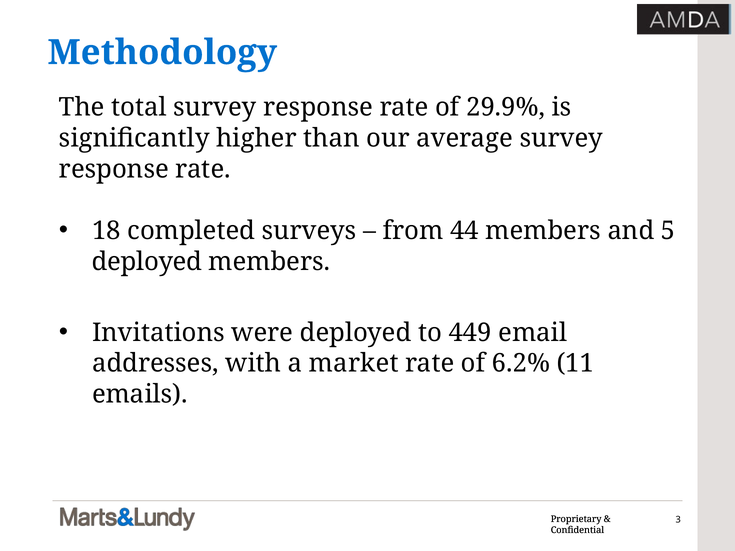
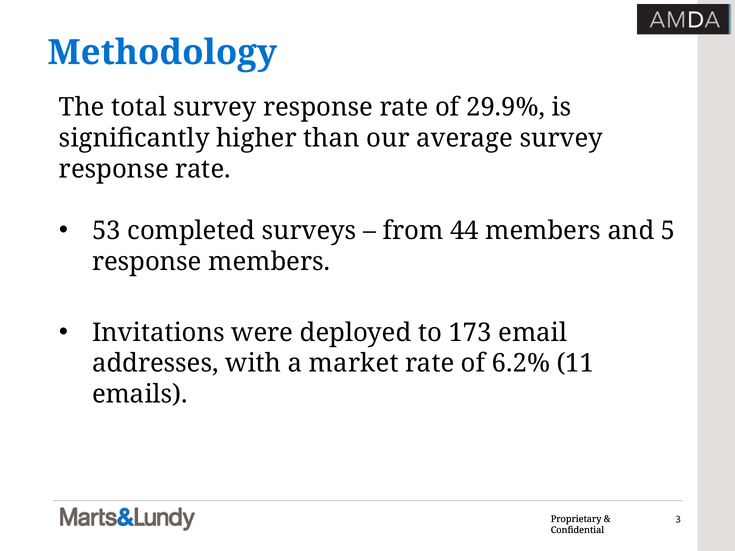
18: 18 -> 53 (106, 231)
deployed: deployed -> response (147, 262)
449: 449 -> 173 (470, 333)
